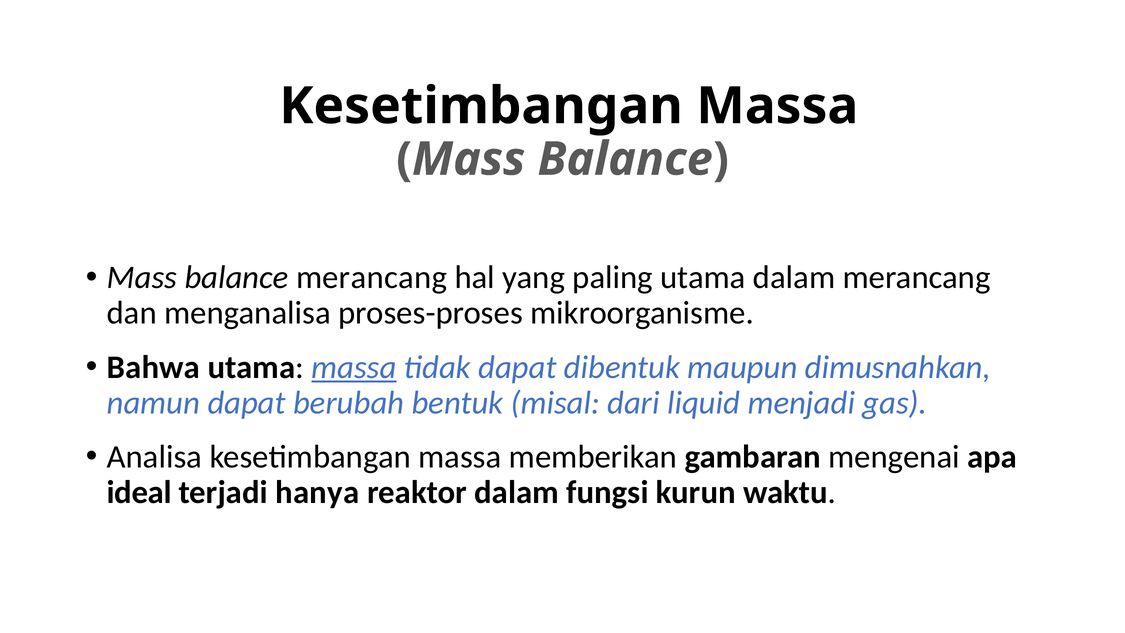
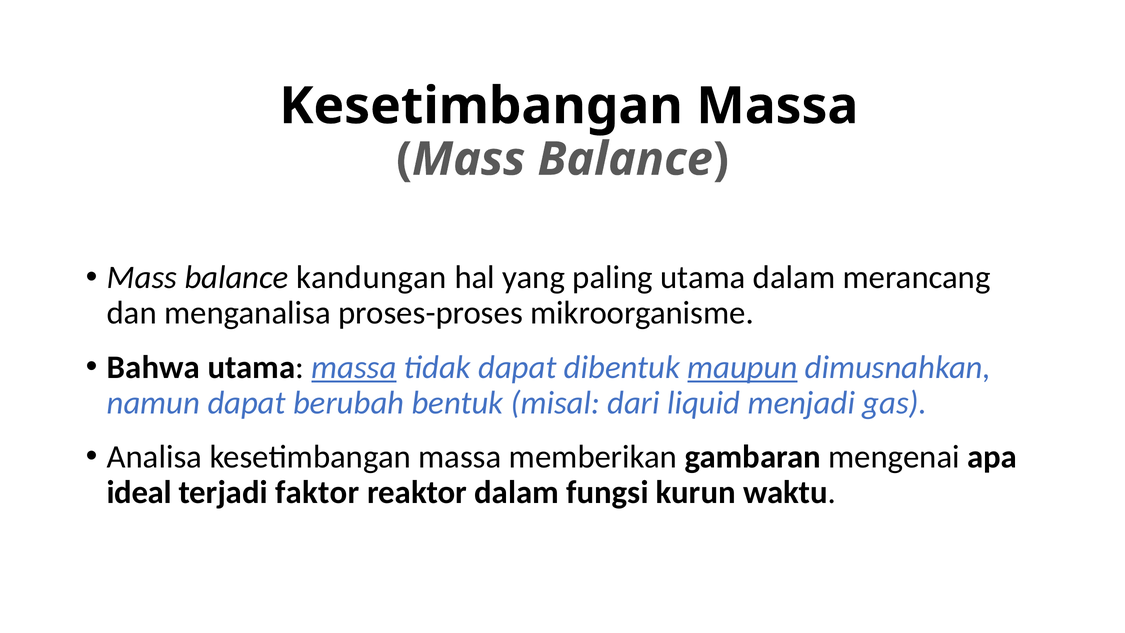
balance merancang: merancang -> kandungan (371, 278)
maupun underline: none -> present (742, 367)
hanya: hanya -> faktor (317, 492)
